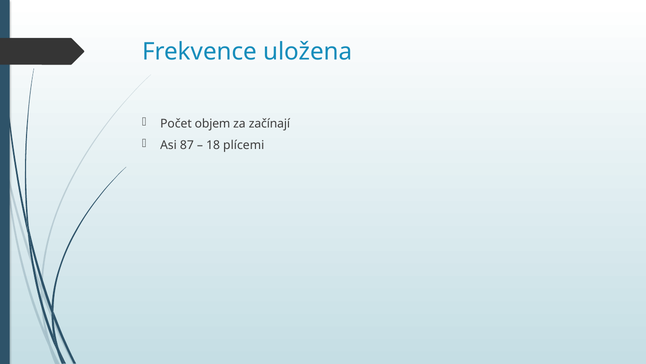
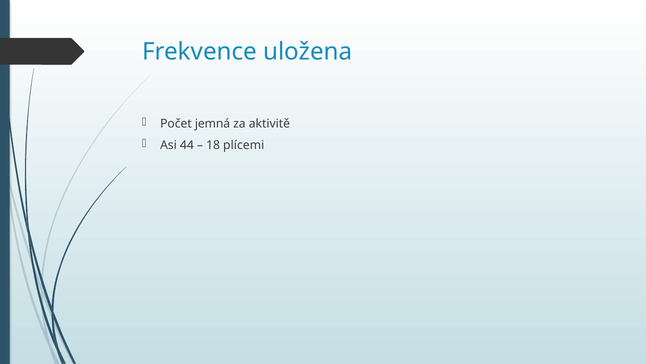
objem: objem -> jemná (213, 124)
začínají: začínají -> aktivitě (269, 124)
87: 87 -> 44 (187, 145)
